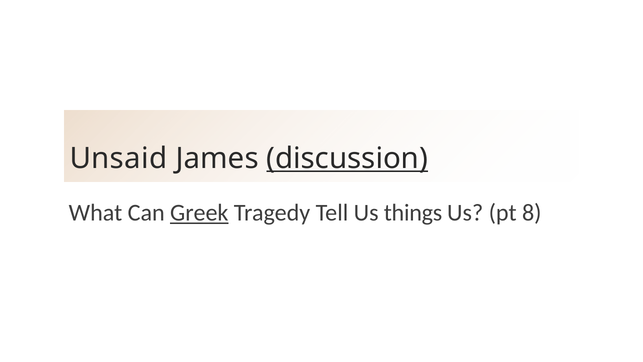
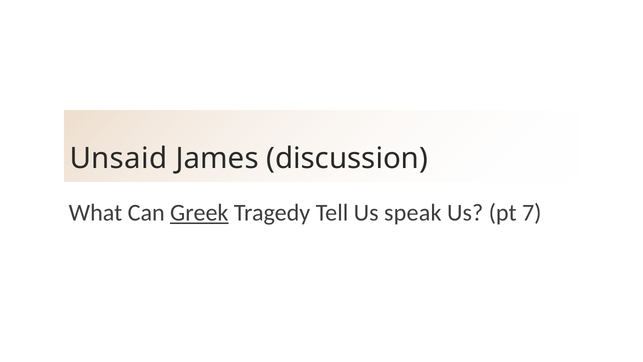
discussion underline: present -> none (347, 158)
things: things -> speak (413, 213)
8: 8 -> 7 (532, 213)
